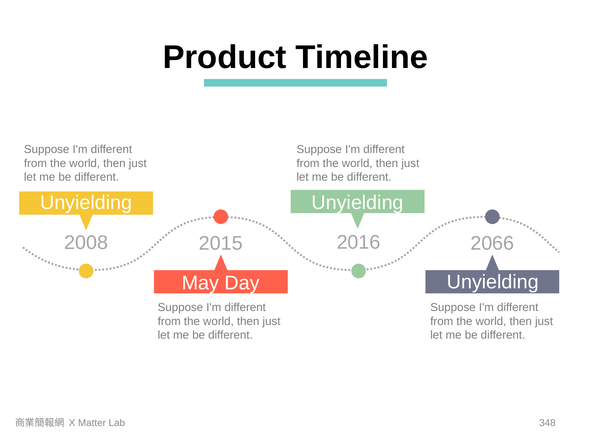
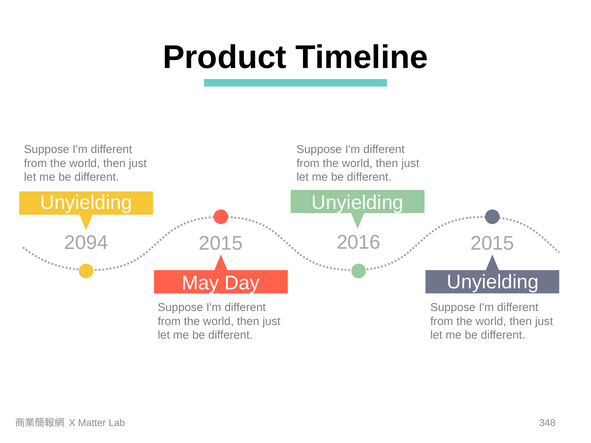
2008: 2008 -> 2094 (86, 243)
2016 2066: 2066 -> 2015 (492, 243)
